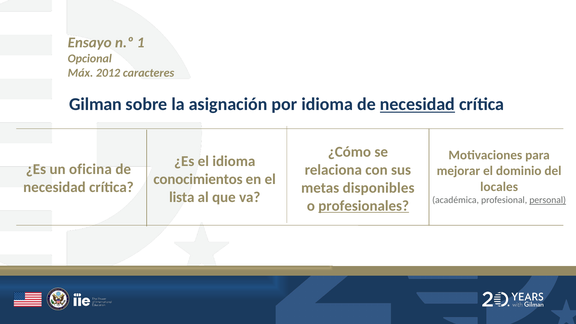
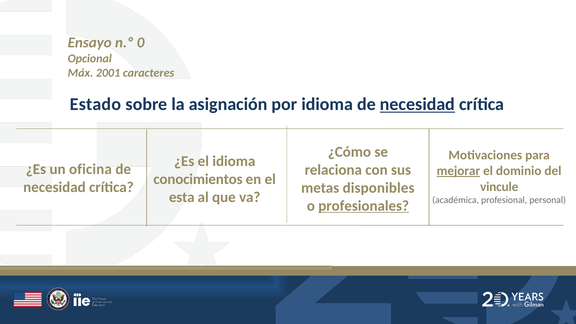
1: 1 -> 0 (141, 42)
2012: 2012 -> 2001 (108, 73)
Gilman: Gilman -> Estado (95, 104)
mejorar underline: none -> present (458, 171)
locales: locales -> vincule (499, 187)
lista: lista -> esta (182, 197)
personal underline: present -> none (548, 200)
